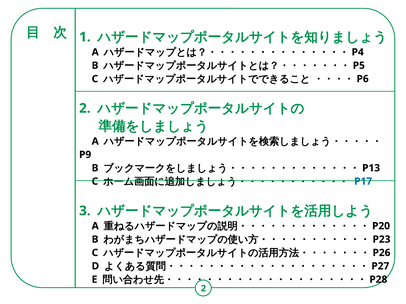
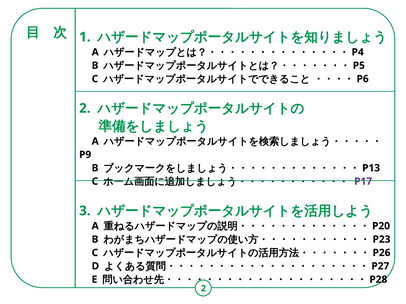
P17 colour: blue -> purple (363, 182)
